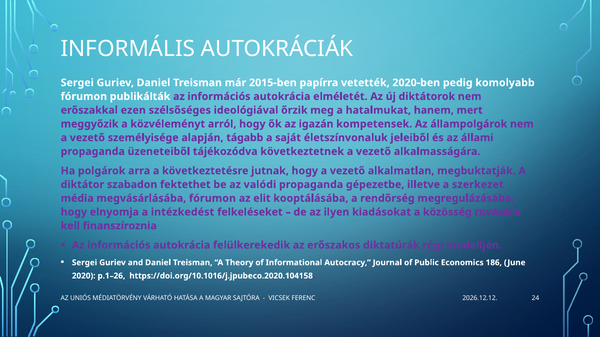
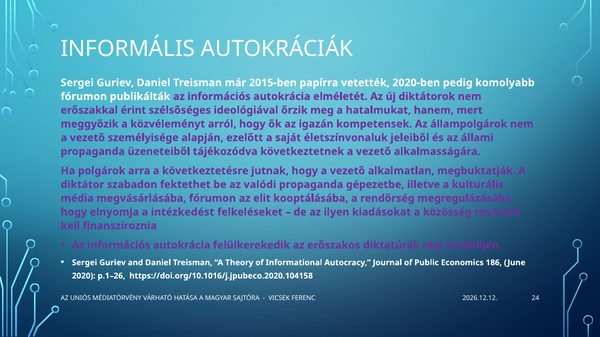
ezen: ezen -> érint (133, 110)
tágabb: tágabb -> ezelőtt (245, 138)
szerkezet: szerkezet -> kulturális (478, 185)
